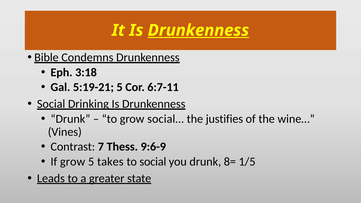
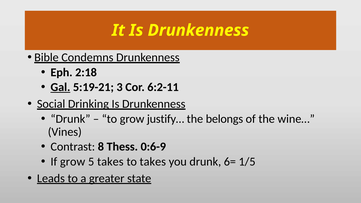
Drunkenness underline: present -> none (198, 30)
3:18: 3:18 -> 2:18 (86, 72)
Gal underline: none -> present (60, 87)
5:19-21 5: 5 -> 3 (120, 87)
6:7-11: 6:7-11 -> 6:2-11 (163, 87)
social…: social… -> justify… (166, 119)
justifies: justifies -> belongs (224, 119)
7: 7 -> 8 (101, 147)
9:6-9: 9:6-9 -> 0:6-9 (153, 147)
to social: social -> takes (153, 162)
8=: 8= -> 6= (230, 162)
